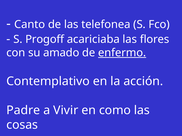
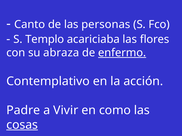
telefonea: telefonea -> personas (106, 25)
Progoff: Progoff -> Templo (45, 39)
amado: amado -> abraza (61, 53)
cosas underline: none -> present (22, 125)
